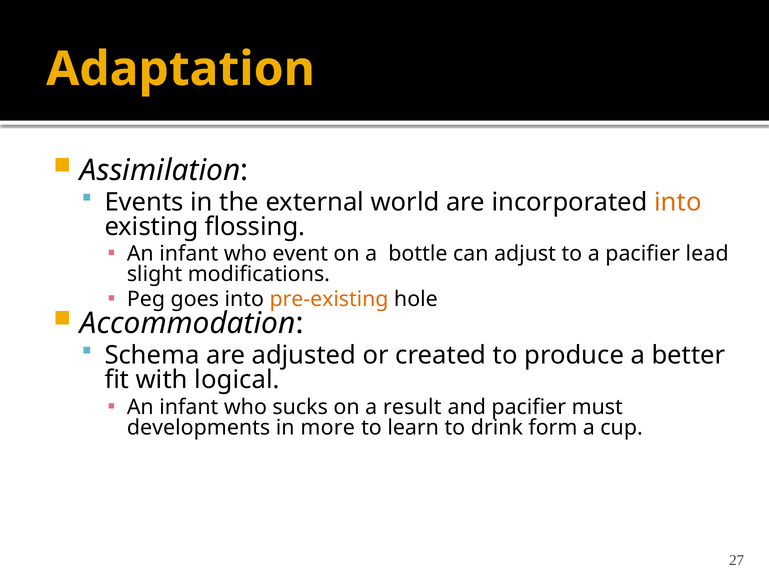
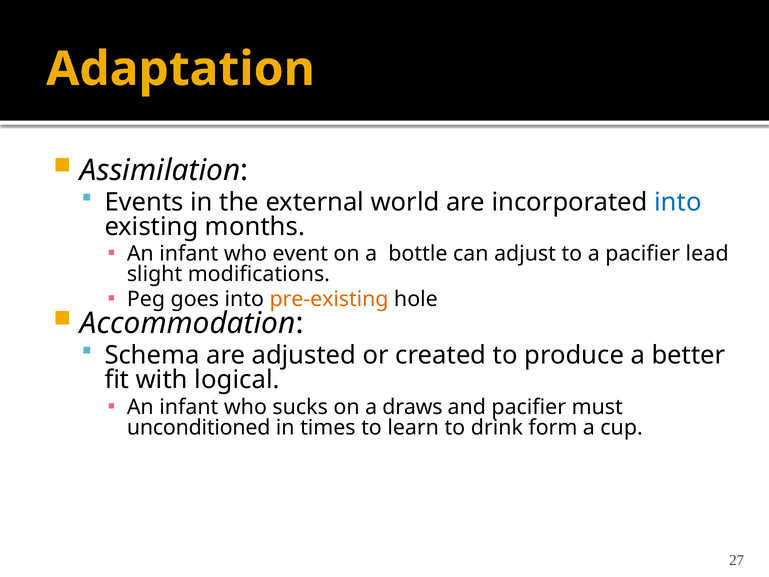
into colour: orange -> blue (678, 202)
flossing: flossing -> months (255, 227)
result: result -> draws (412, 407)
developments: developments -> unconditioned (199, 427)
more: more -> times (328, 427)
